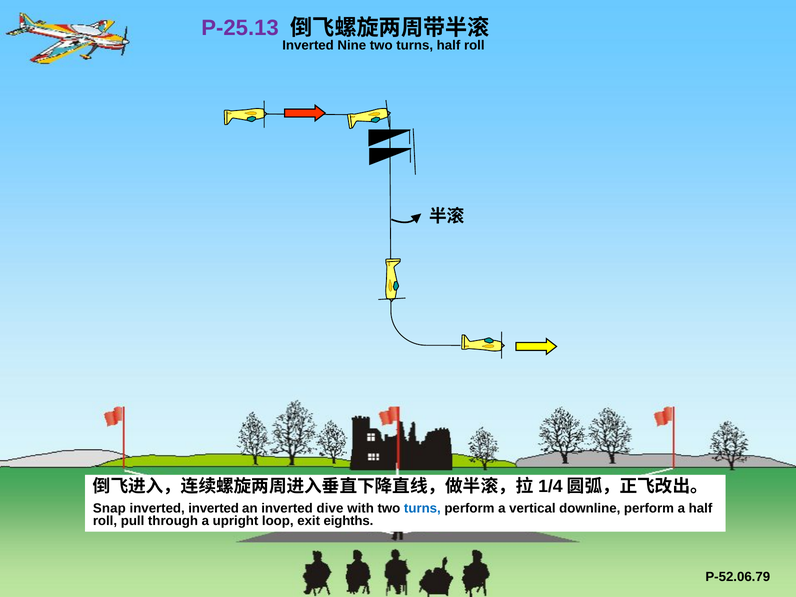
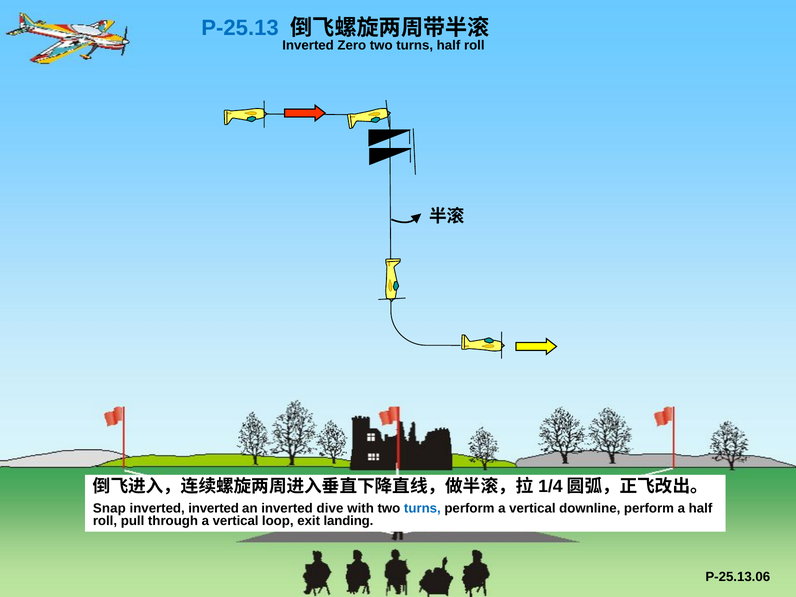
P-25.13 colour: purple -> blue (240, 28)
Nine: Nine -> Zero (352, 46)
through a upright: upright -> vertical (236, 521)
eighths: eighths -> landing (348, 521)
P-52.06.79: P-52.06.79 -> P-25.13.06 (738, 577)
